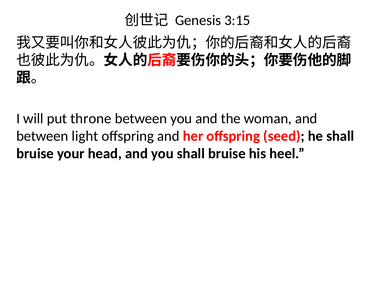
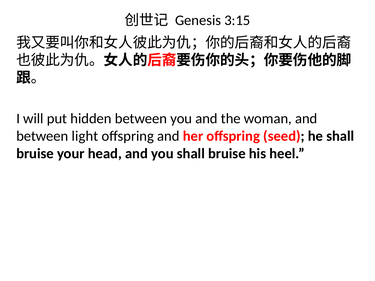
throne: throne -> hidden (91, 119)
